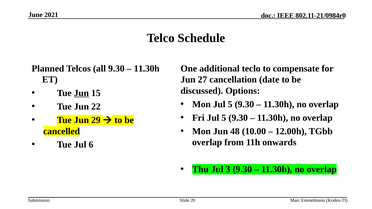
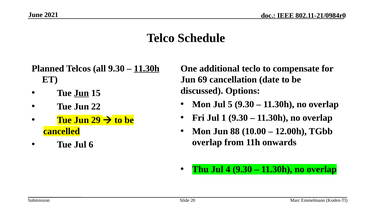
11.30h underline: none -> present (147, 69)
27: 27 -> 69 (202, 80)
Fri Jul 5: 5 -> 1 (224, 118)
48: 48 -> 88 (235, 131)
3: 3 -> 4 (228, 169)
